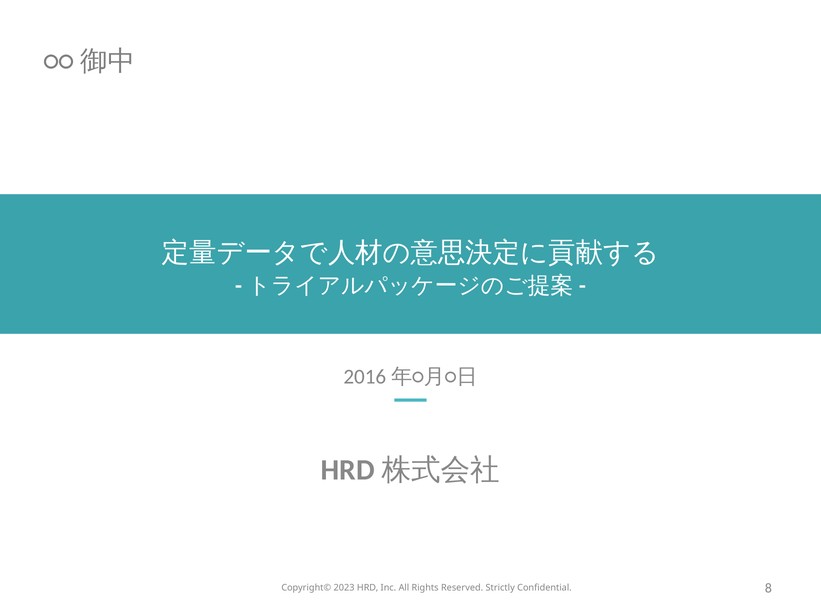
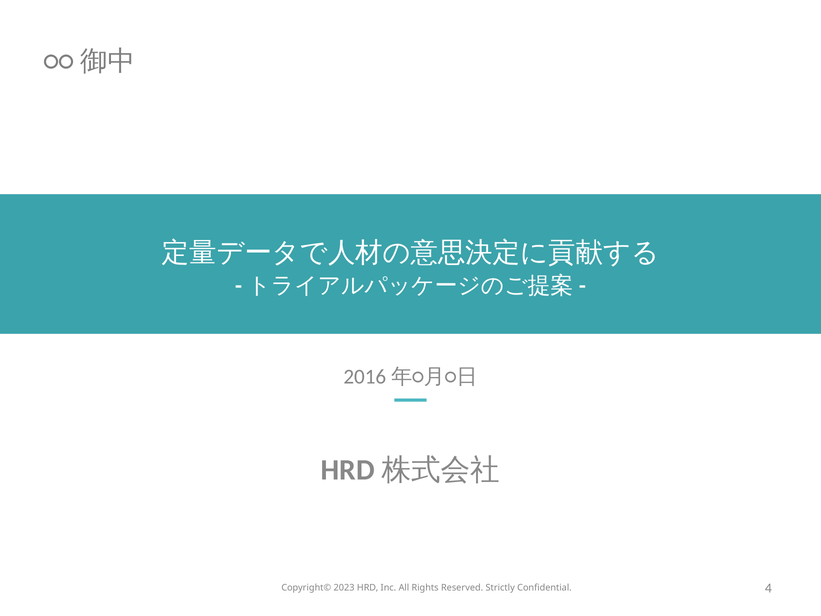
8: 8 -> 4 (768, 588)
